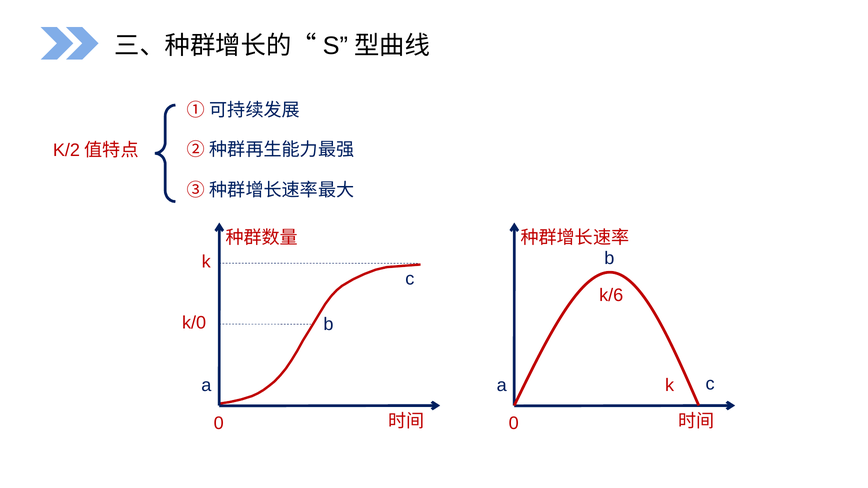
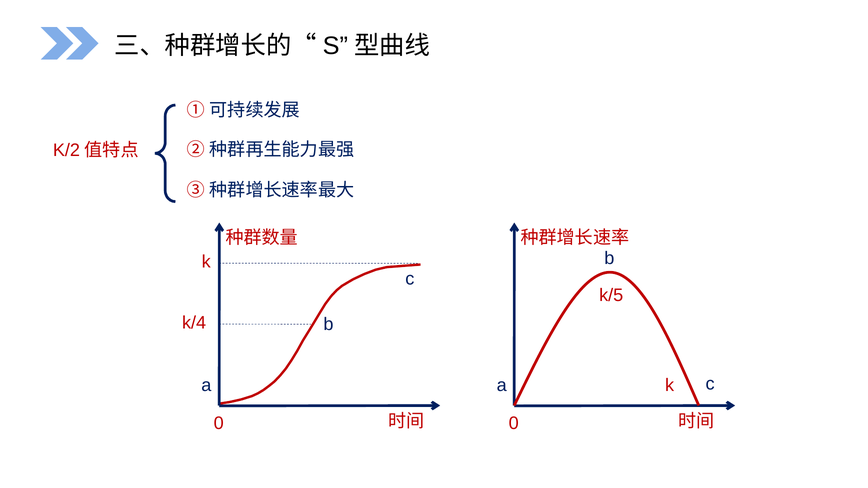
k/6: k/6 -> k/5 (611, 296)
k/0: k/0 -> k/4 (194, 323)
